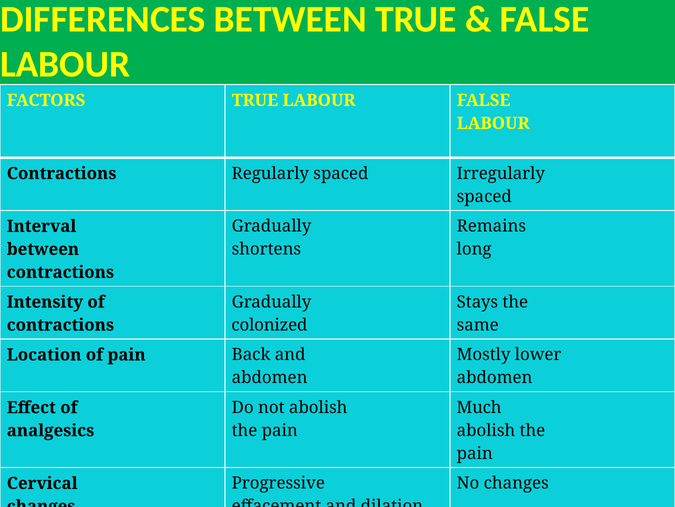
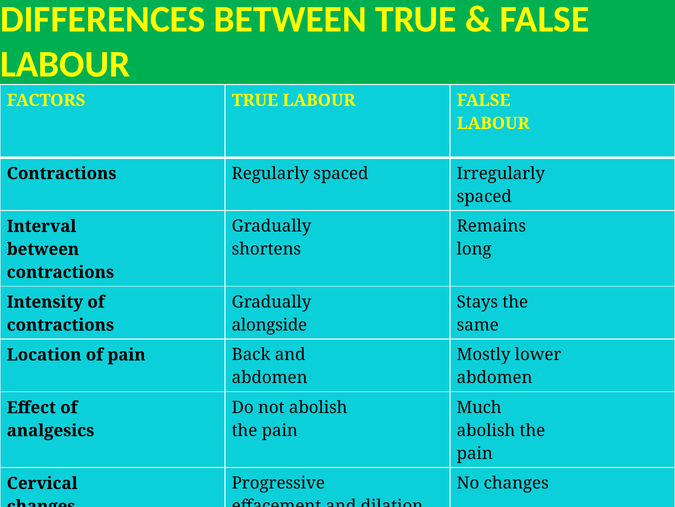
colonized: colonized -> alongside (269, 325)
